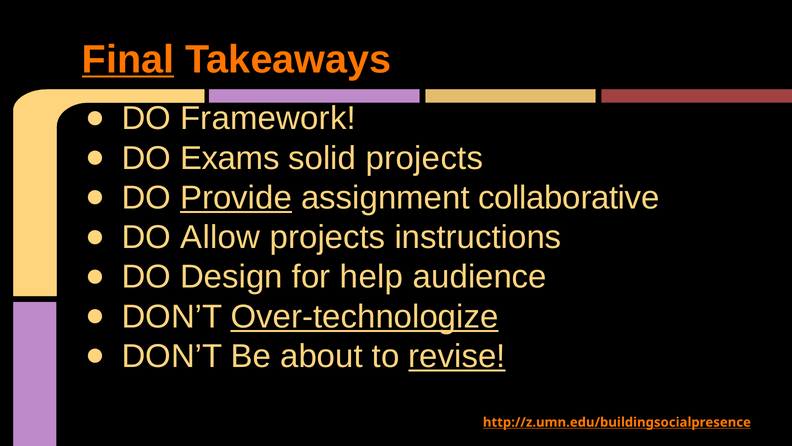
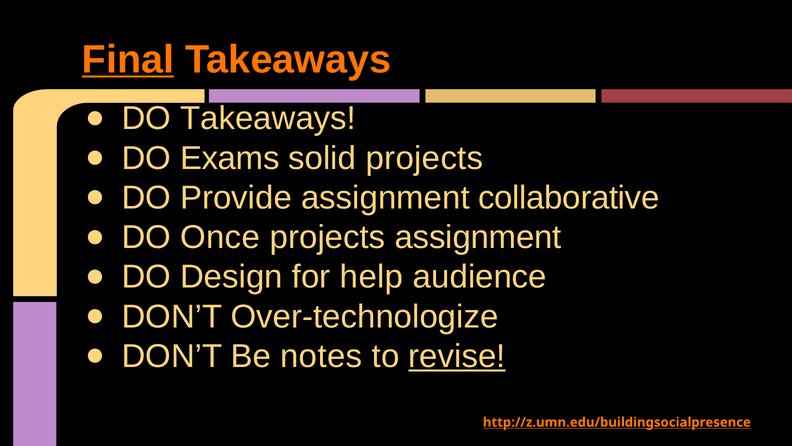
DO Framework: Framework -> Takeaways (268, 118)
Provide underline: present -> none (236, 198)
Allow: Allow -> Once (220, 237)
projects instructions: instructions -> assignment (478, 237)
Over-technologize underline: present -> none (365, 316)
about: about -> notes (321, 356)
